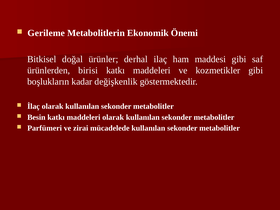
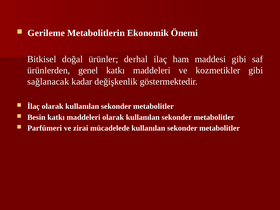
birisi: birisi -> genel (88, 70)
boşlukların: boşlukların -> sağlanacak (48, 82)
